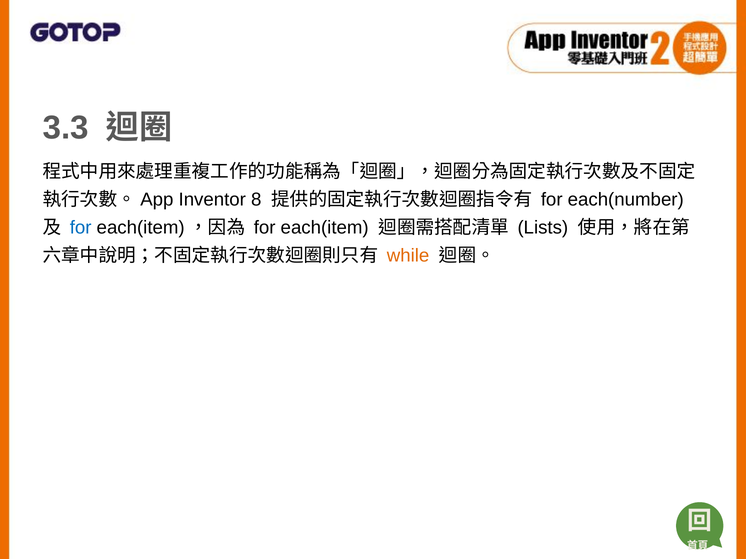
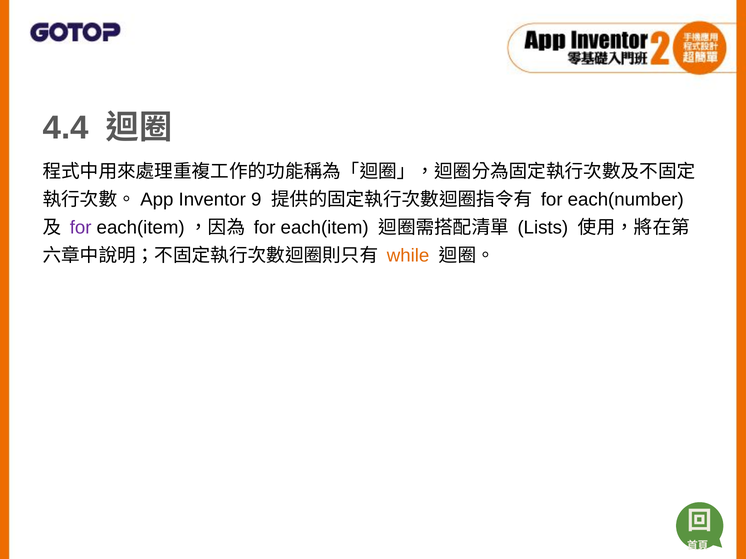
3.3: 3.3 -> 4.4 (66, 128)
8: 8 -> 9 (256, 200)
for colour: blue -> purple (81, 228)
